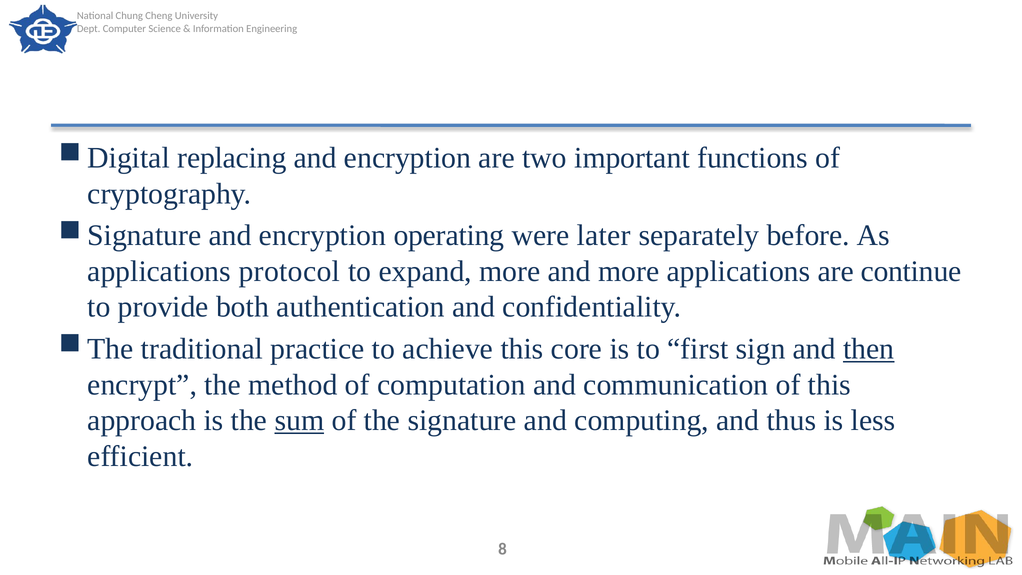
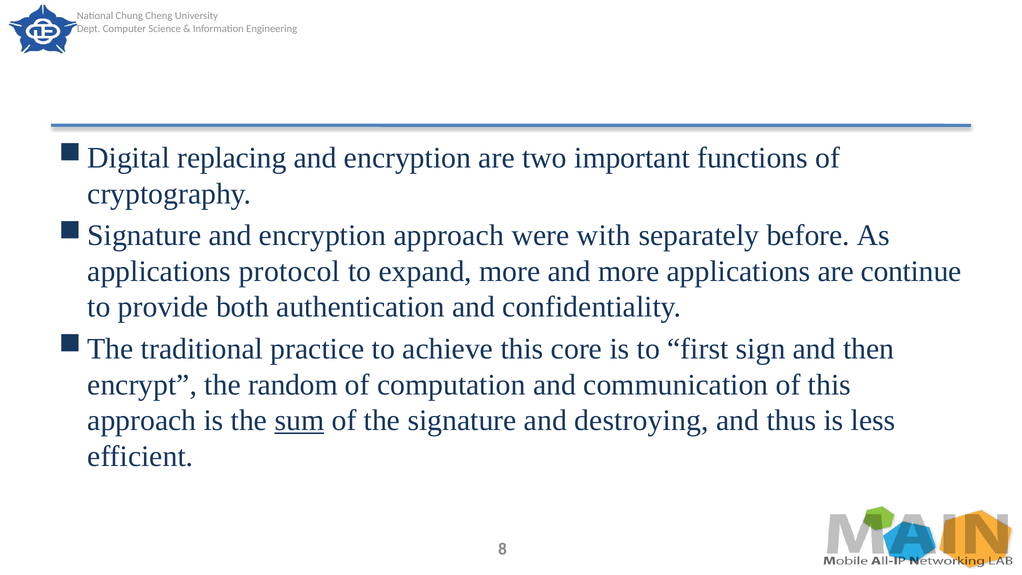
encryption operating: operating -> approach (449, 235)
later: later -> with (604, 235)
then underline: present -> none (869, 349)
method: method -> random (293, 385)
computing: computing -> destroying (642, 420)
